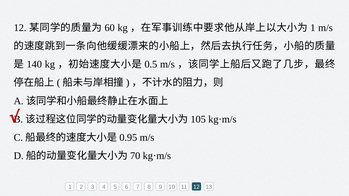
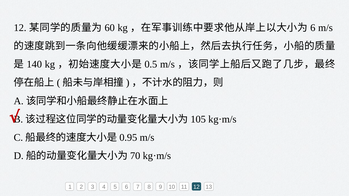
1: 1 -> 6 (313, 28)
